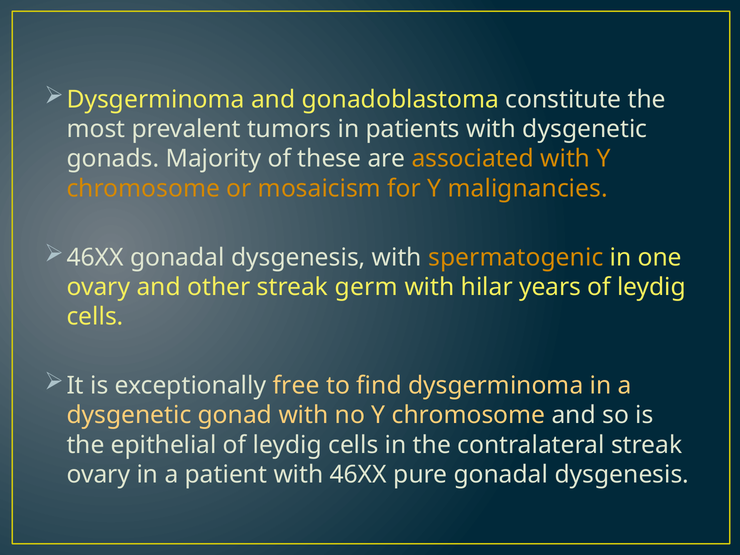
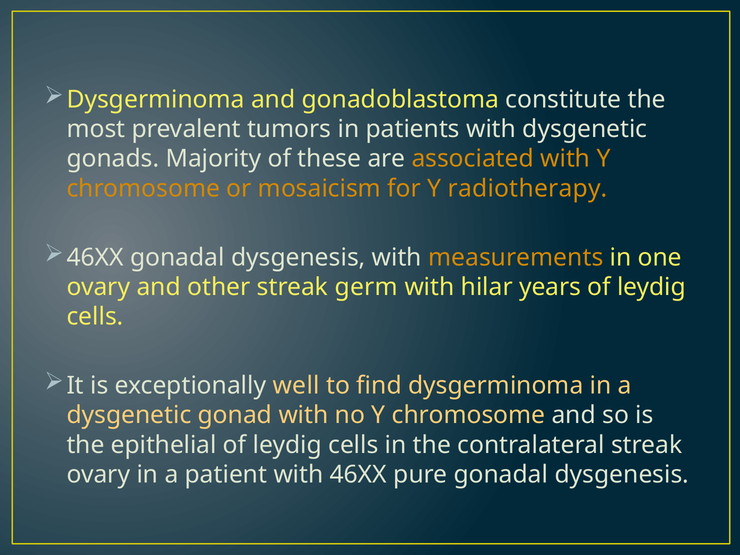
malignancies: malignancies -> radiotherapy (528, 188)
spermatogenic: spermatogenic -> measurements (516, 257)
free: free -> well (296, 386)
